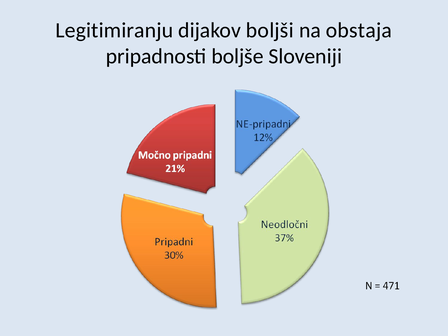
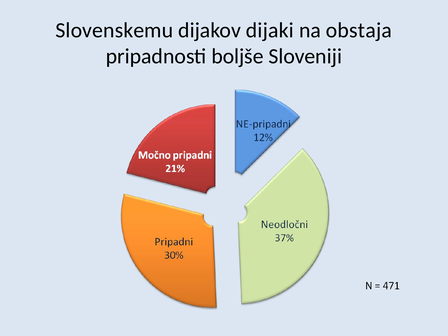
Legitimiranju: Legitimiranju -> Slovenskemu (114, 30)
boljši: boljši -> dijaki (270, 30)
